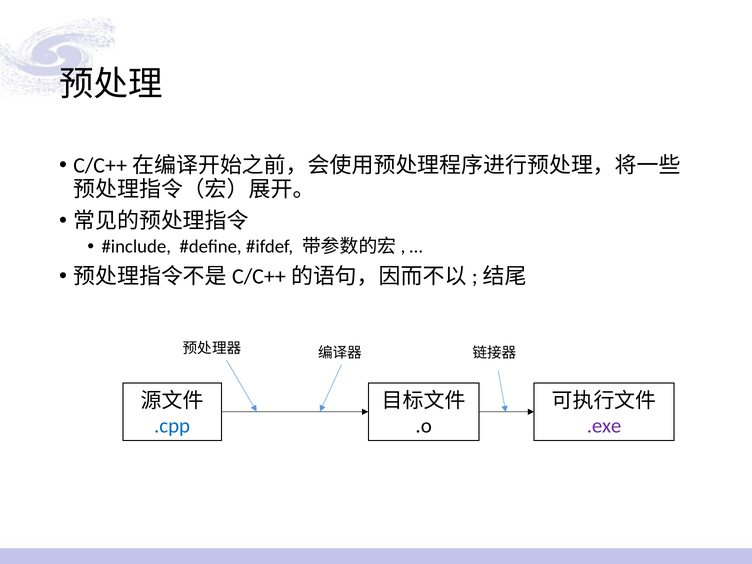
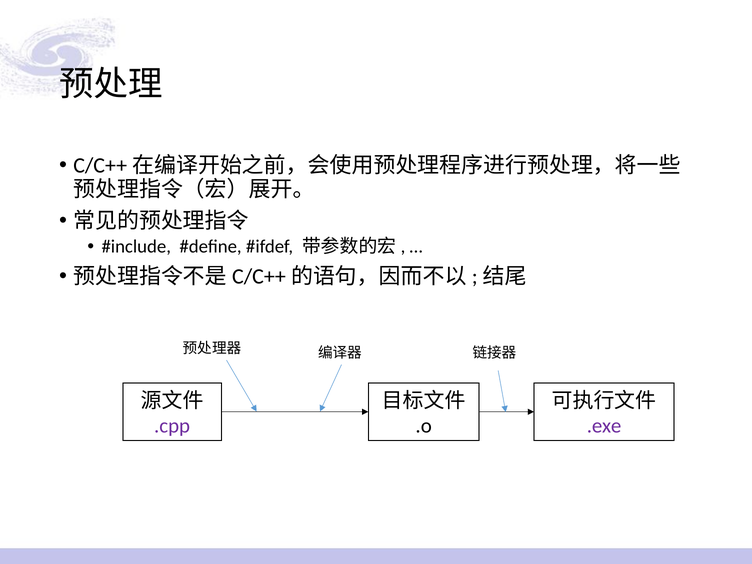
.cpp colour: blue -> purple (172, 426)
